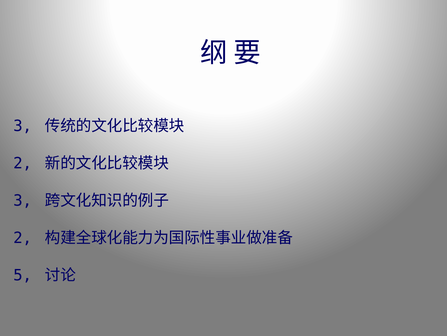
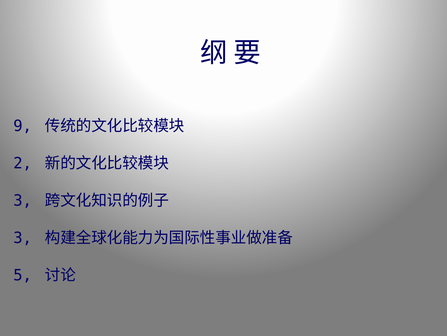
3: 3 -> 9 (23, 126)
2: 2 -> 3 (23, 238)
